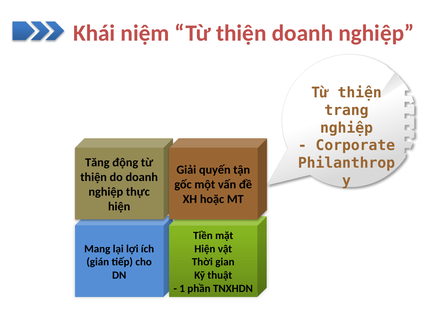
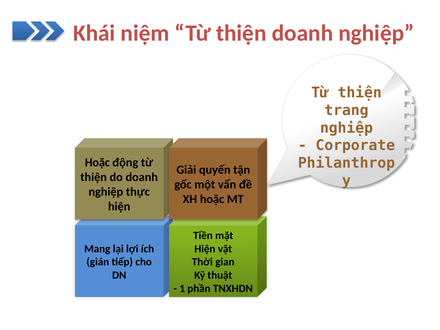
Tăng: Tăng -> Hoặc (97, 162)
